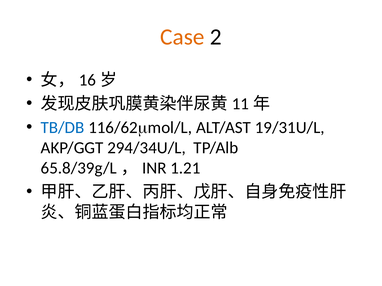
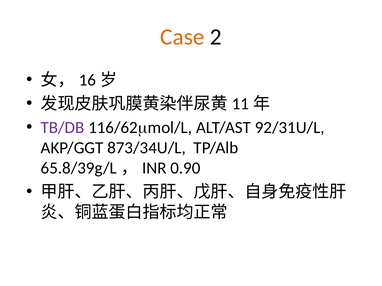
TB/DB colour: blue -> purple (63, 128)
19/31U/L: 19/31U/L -> 92/31U/L (290, 128)
294/34U/L: 294/34U/L -> 873/34U/L (147, 148)
1.21: 1.21 -> 0.90 (185, 168)
